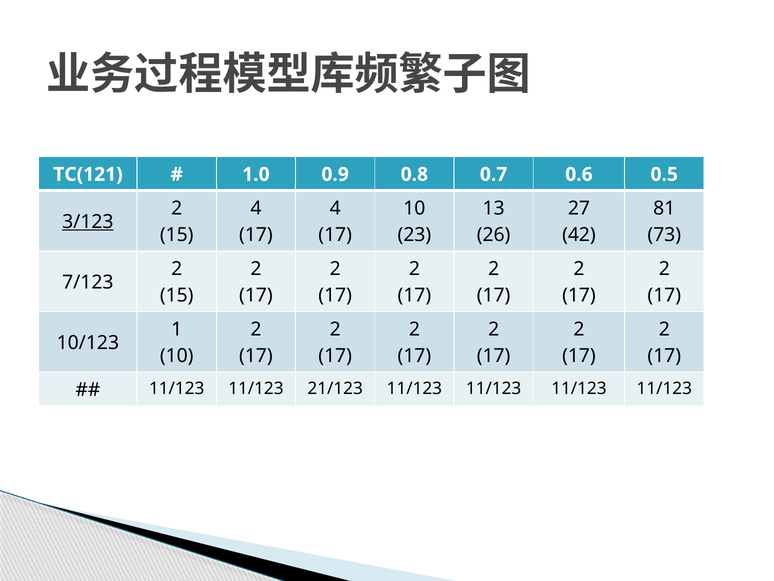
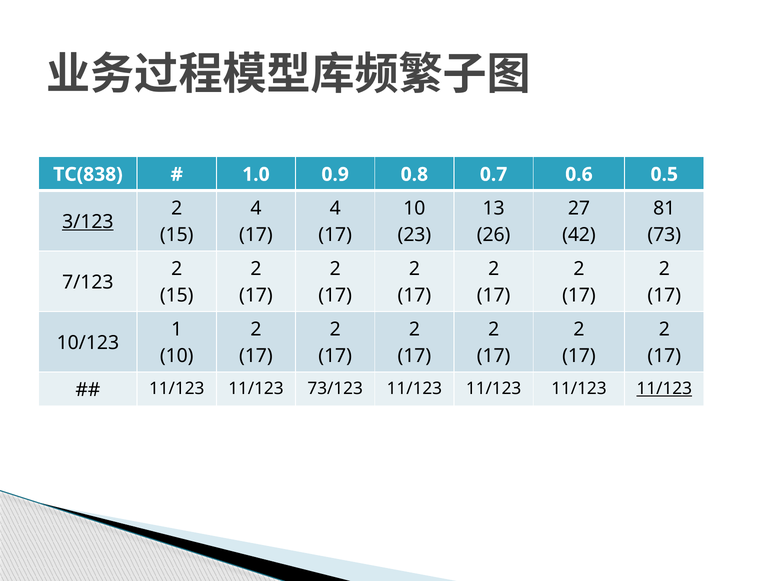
TC(121: TC(121 -> TC(838 (88, 174)
21/123: 21/123 -> 73/123 (335, 388)
11/123 underline: none -> present (664, 388)
